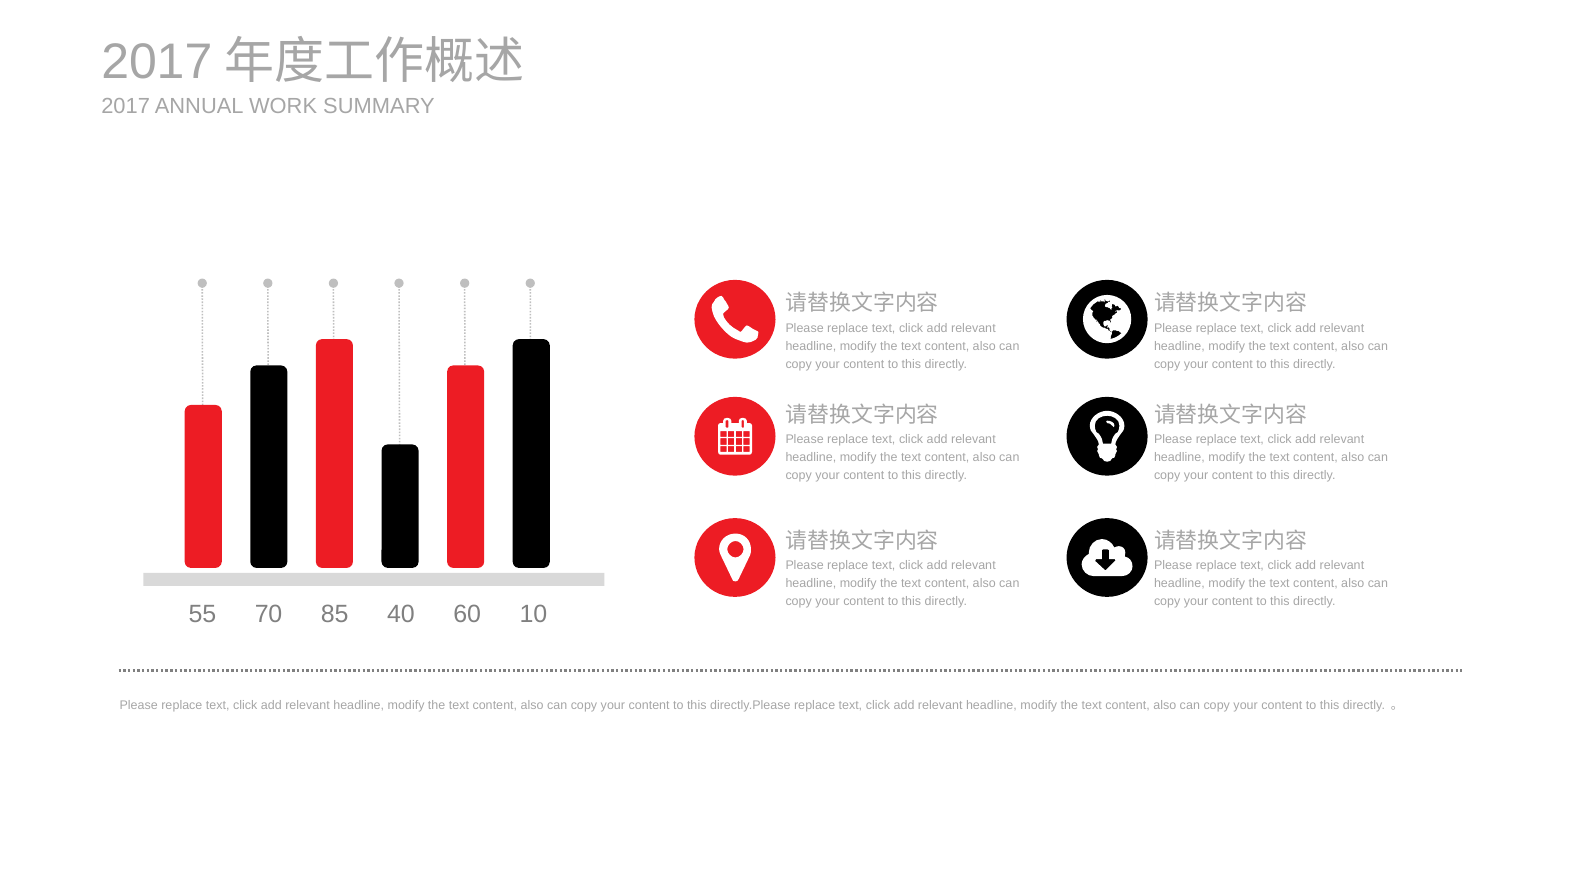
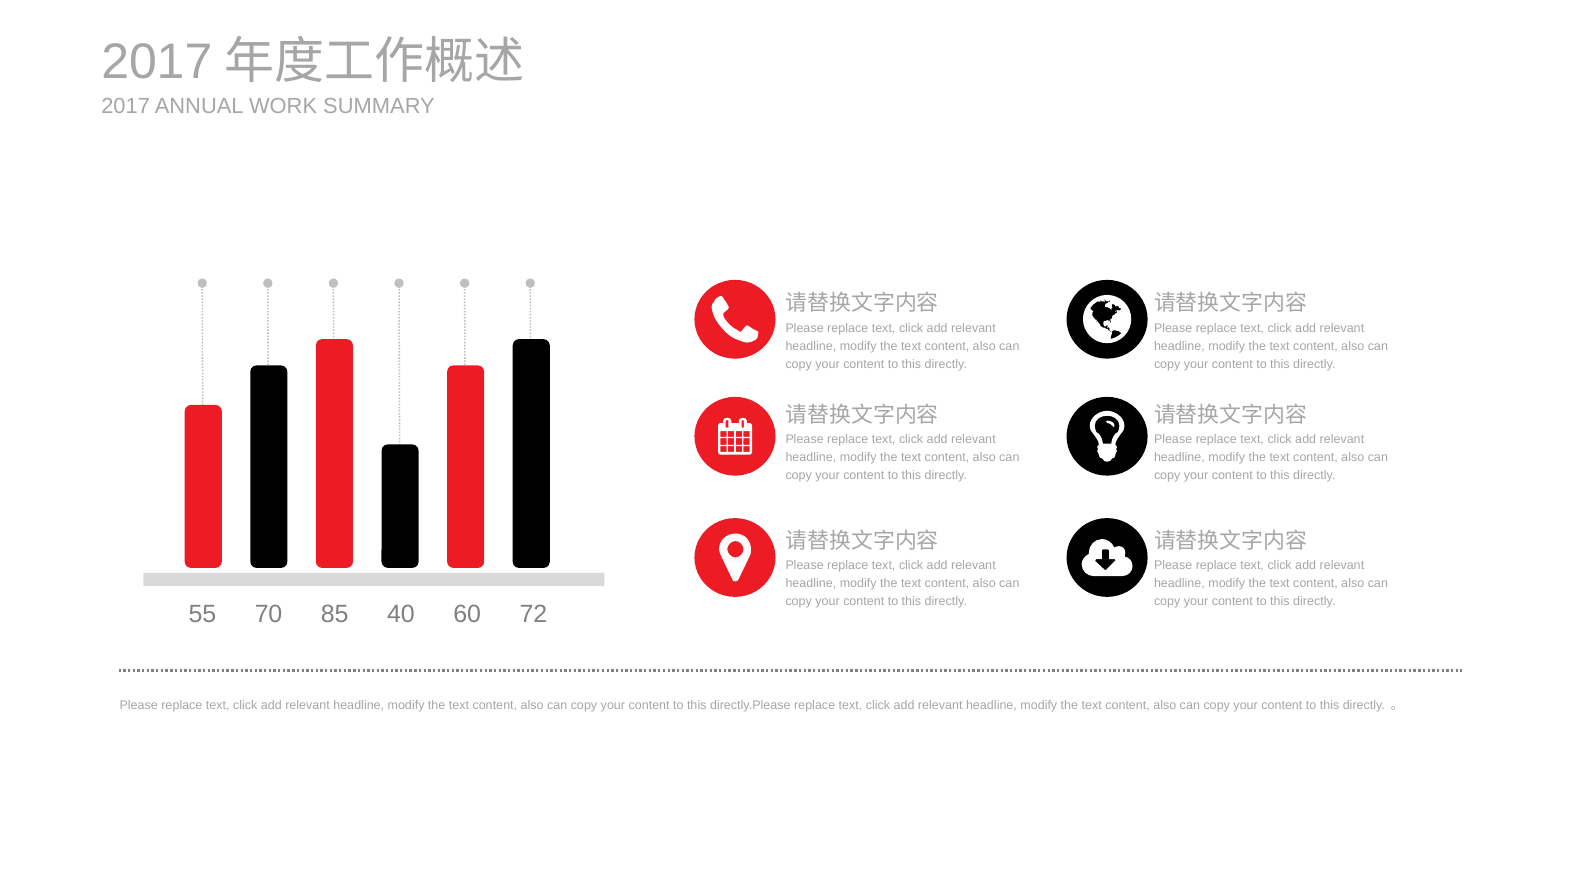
10: 10 -> 72 (533, 614)
